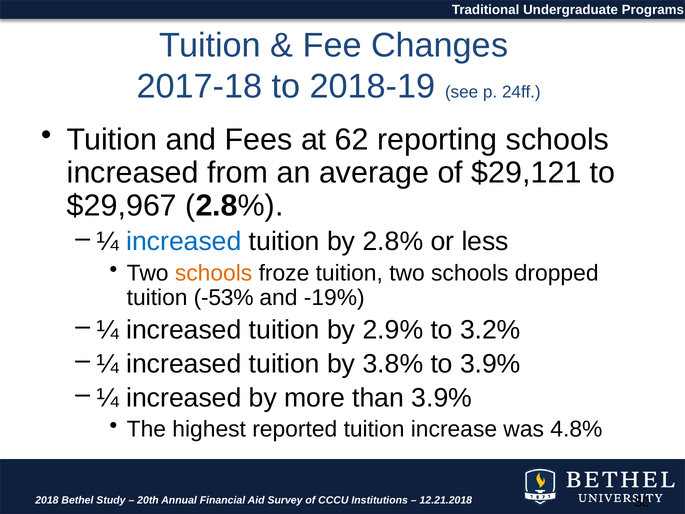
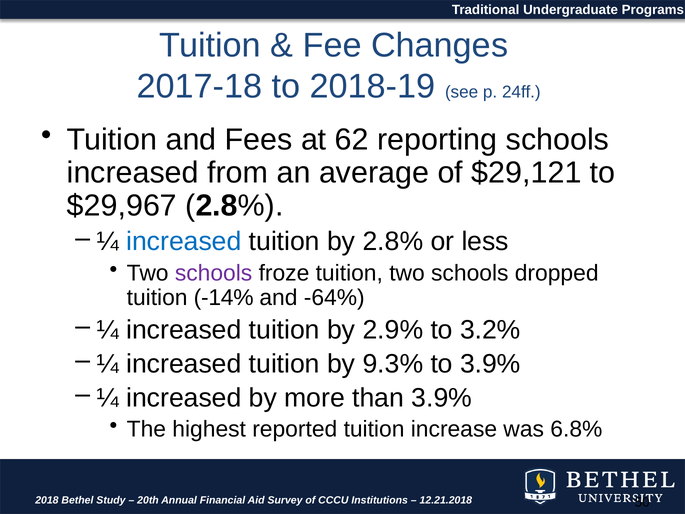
schools colour: orange -> purple (214, 273)
-53%: -53% -> -14% (224, 298)
-19%: -19% -> -64% (334, 298)
3.8%: 3.8% -> 9.3% (393, 364)
4.8%: 4.8% -> 6.8% (576, 429)
